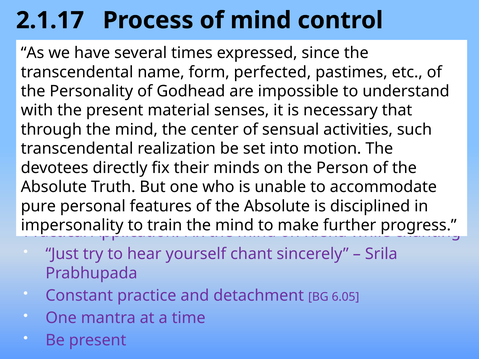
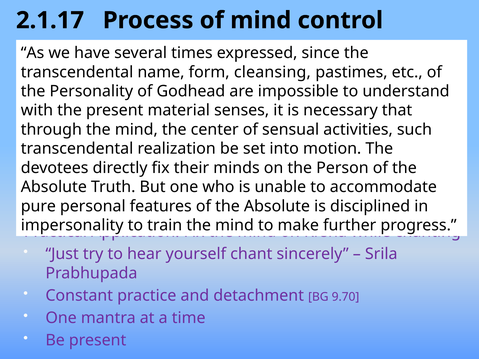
perfected: perfected -> cleansing (272, 72)
6.05: 6.05 -> 9.70 (346, 297)
